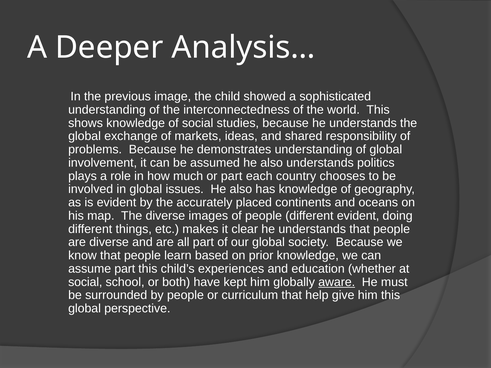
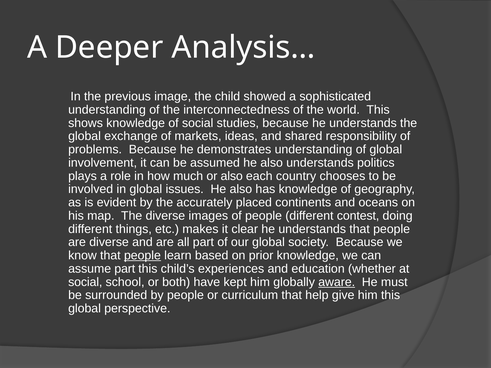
or part: part -> also (232, 176)
different evident: evident -> contest (358, 216)
people underline: none -> present (142, 256)
